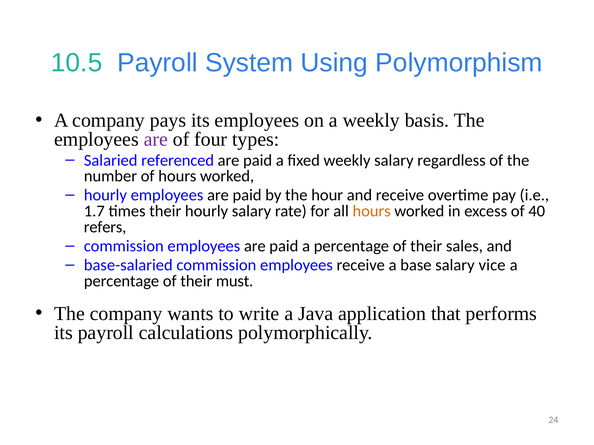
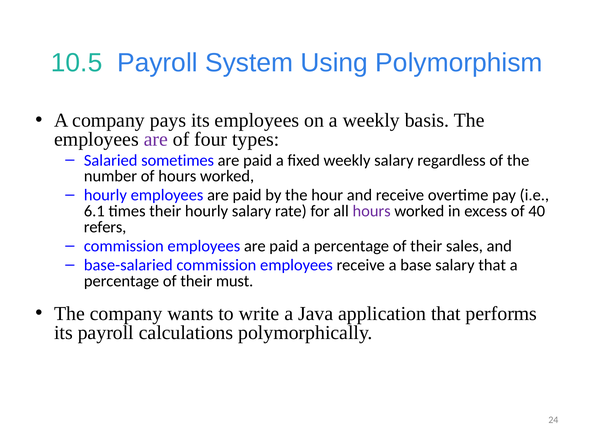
referenced: referenced -> sometimes (178, 160)
1.7: 1.7 -> 6.1 (94, 211)
hours colour: orange -> purple (372, 211)
salary vice: vice -> that (492, 265)
